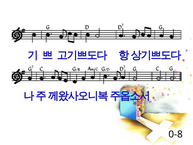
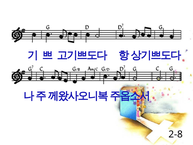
0-8: 0-8 -> 2-8 (176, 134)
